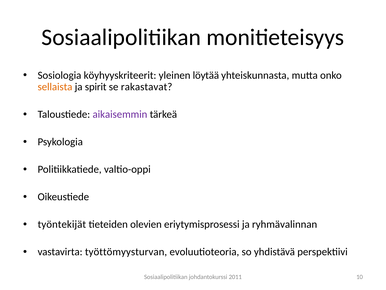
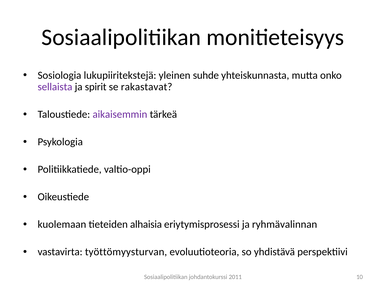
köyhyyskriteerit: köyhyyskriteerit -> lukupiiritekstejä (120, 75)
löytää: löytää -> suhde (206, 75)
sellaista colour: orange -> purple (55, 87)
työntekijät: työntekijät -> kuolemaan (62, 224)
olevien: olevien -> alhaisia (146, 224)
